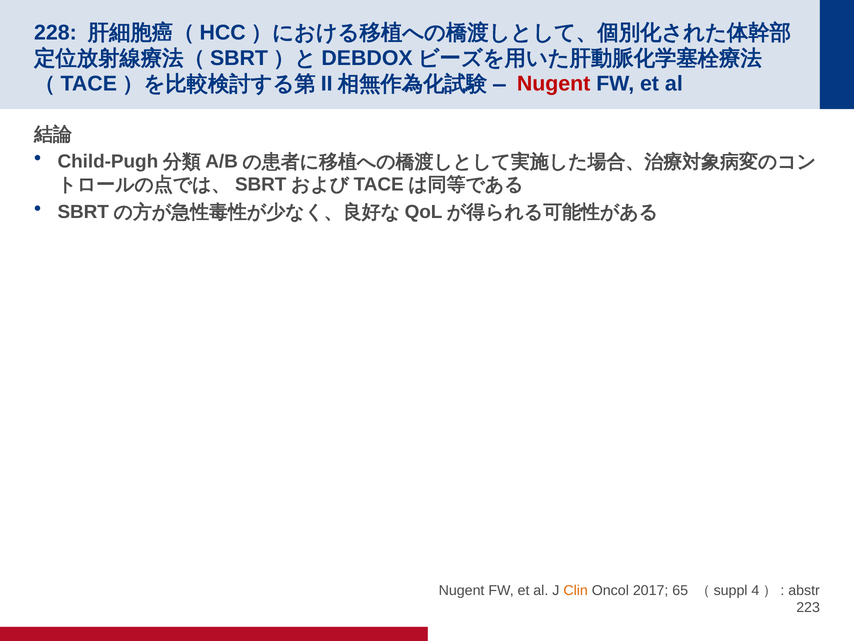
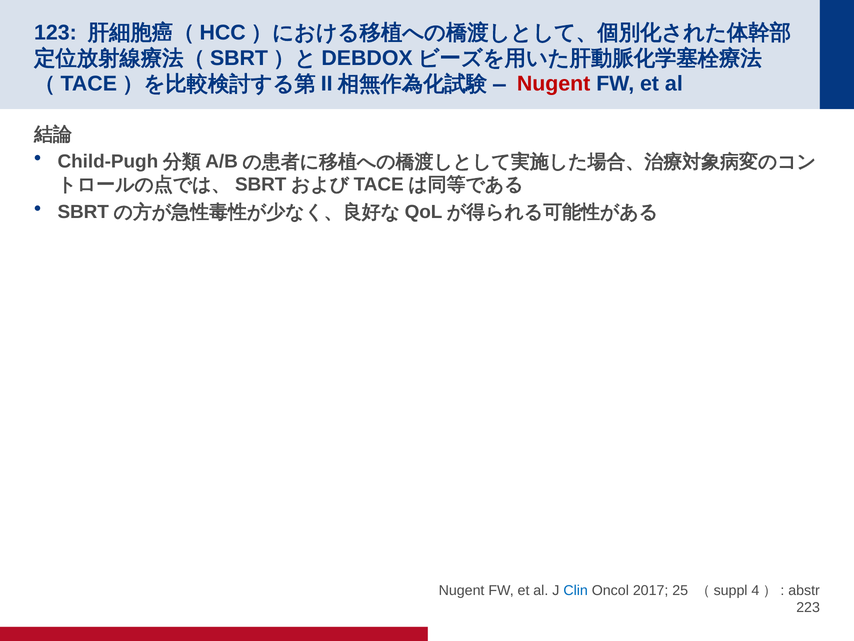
228: 228 -> 123 (55, 32)
Clin colour: orange -> blue (576, 590)
65: 65 -> 25 (680, 590)
